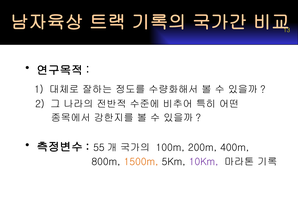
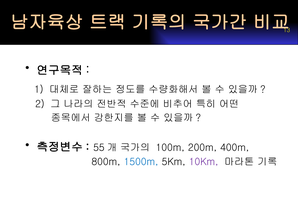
1500m colour: orange -> blue (141, 162)
